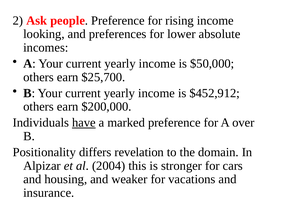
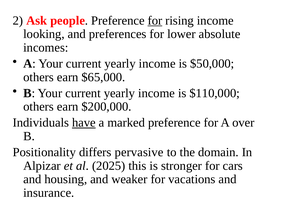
for underline: none -> present (155, 21)
$25,700: $25,700 -> $65,000 (103, 77)
$452,912: $452,912 -> $110,000 (215, 93)
revelation: revelation -> pervasive (139, 152)
2004: 2004 -> 2025 (109, 165)
